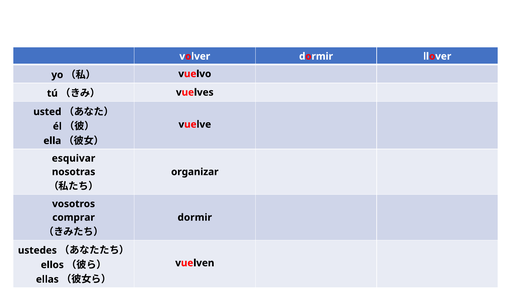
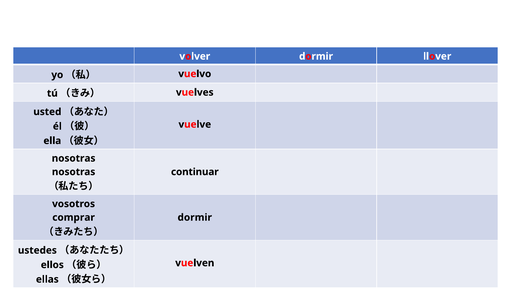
esquivar: esquivar -> nosotras (74, 158)
organizar: organizar -> continuar (195, 172)
